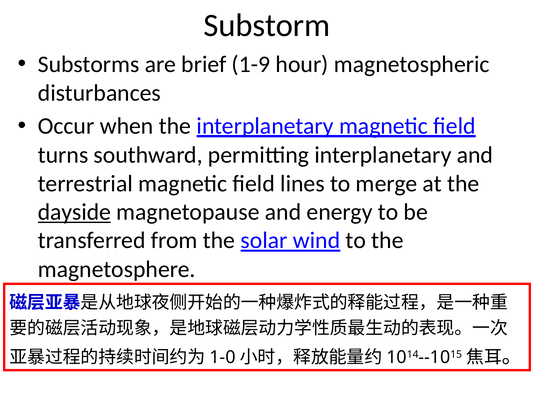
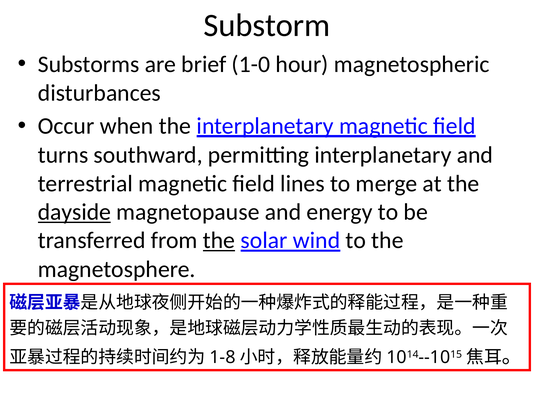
1-9: 1-9 -> 1-0 (251, 64)
the underline: none -> present (219, 241)
1-0: 1-0 -> 1-8 (223, 358)
